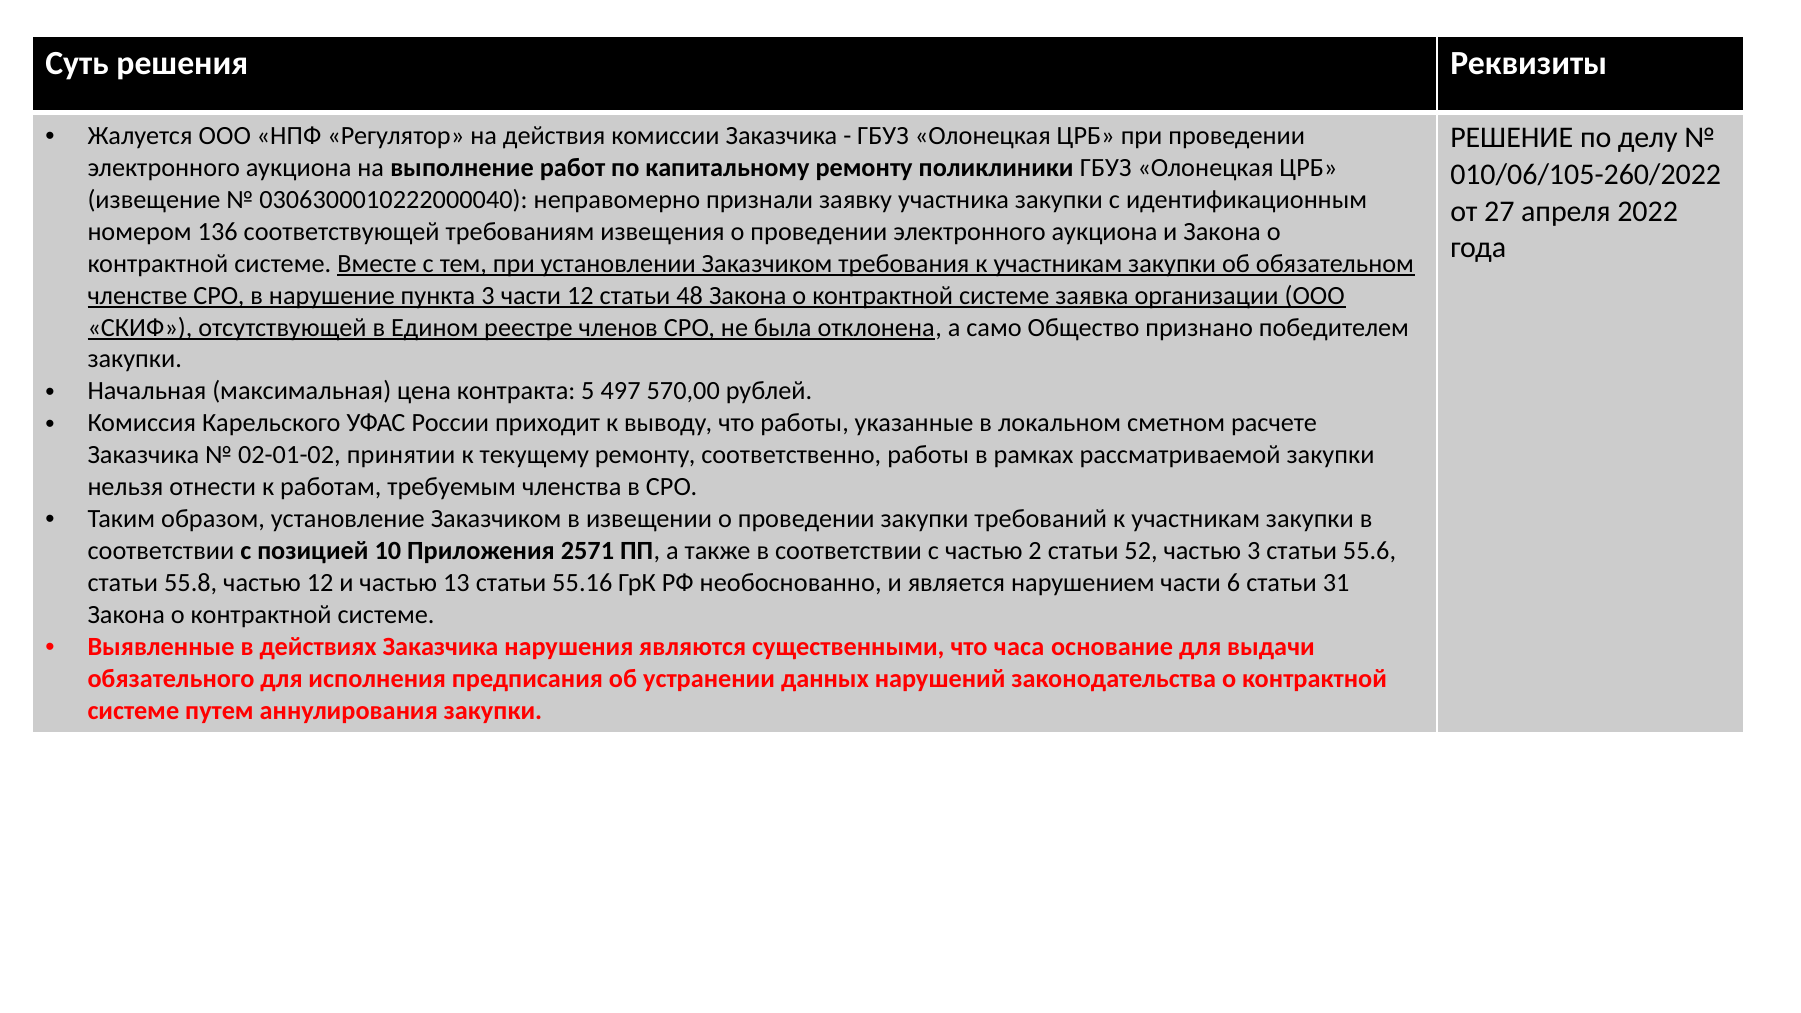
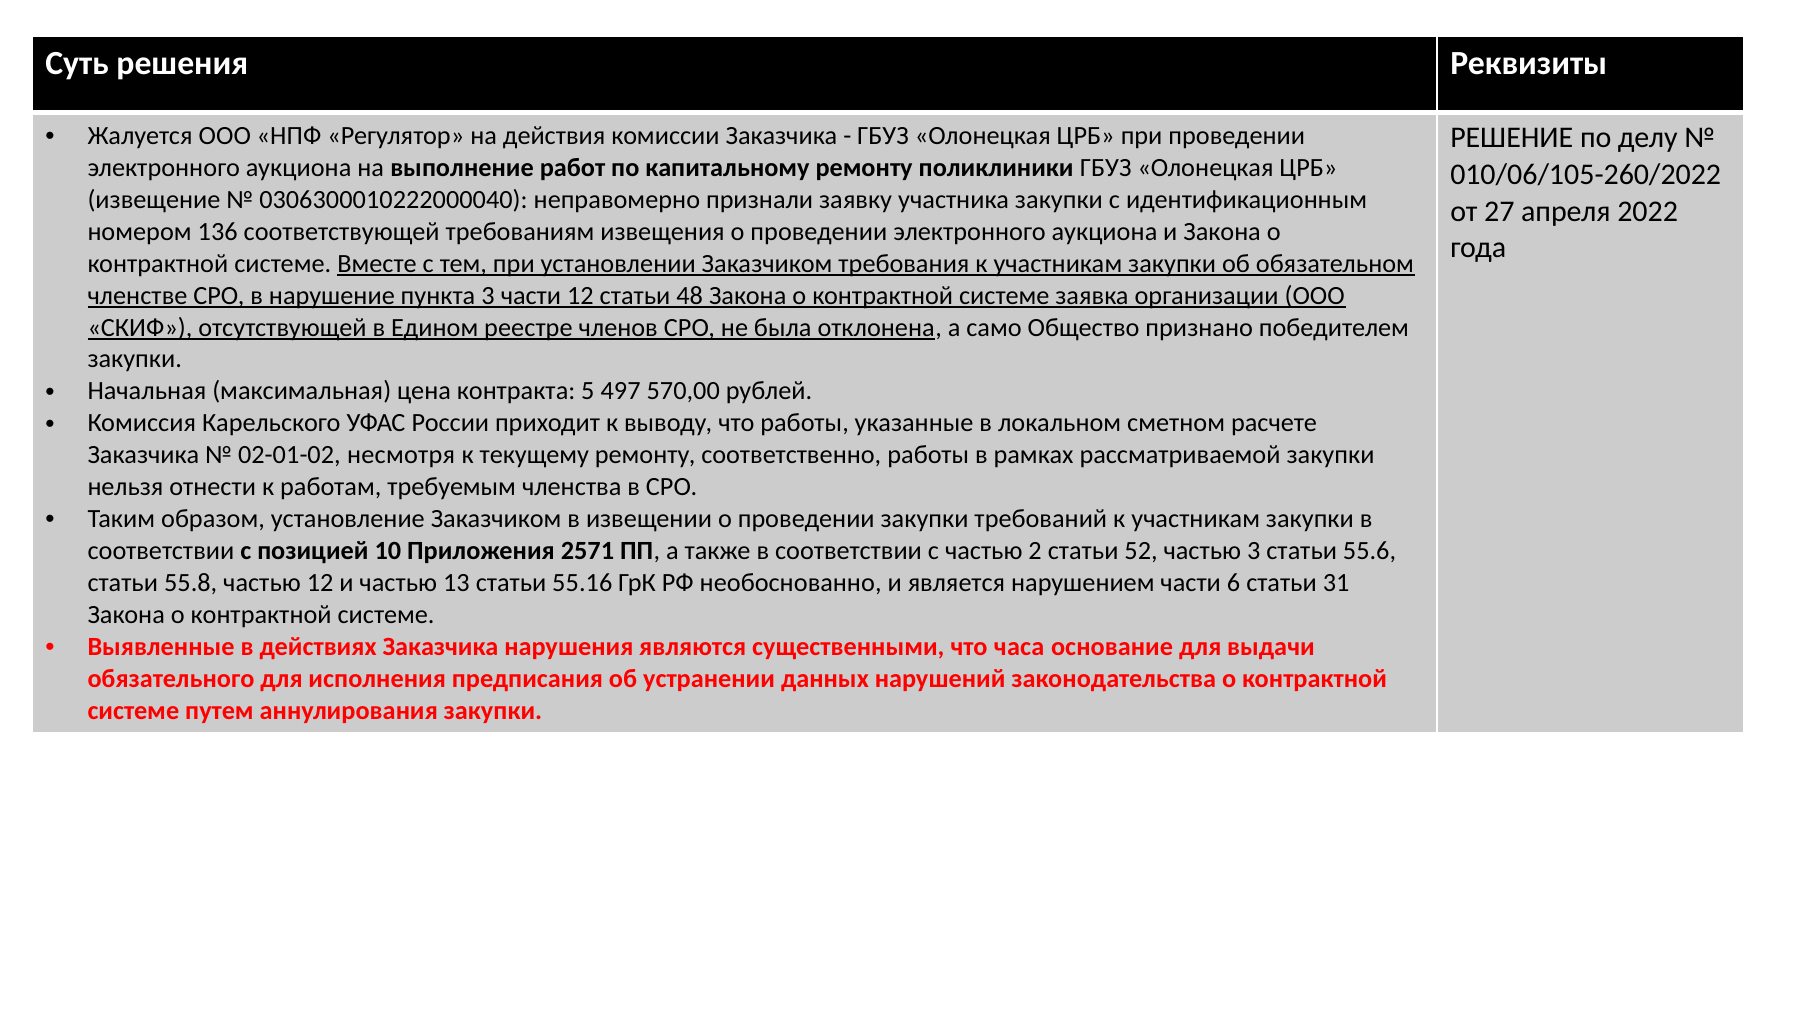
принятии: принятии -> несмотря (401, 455)
